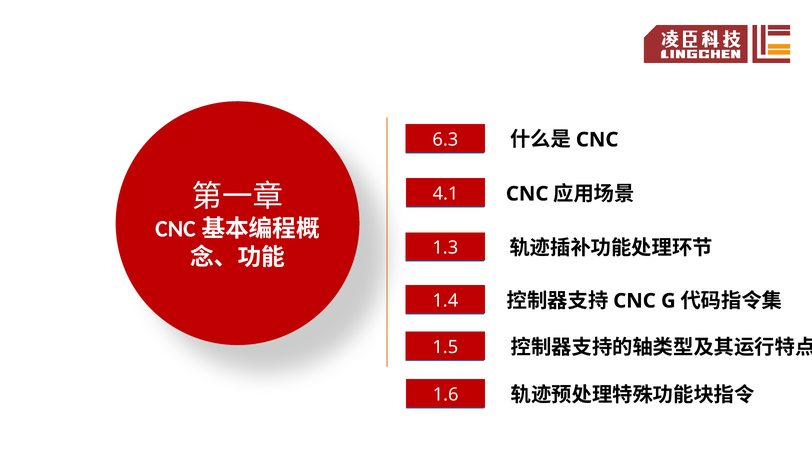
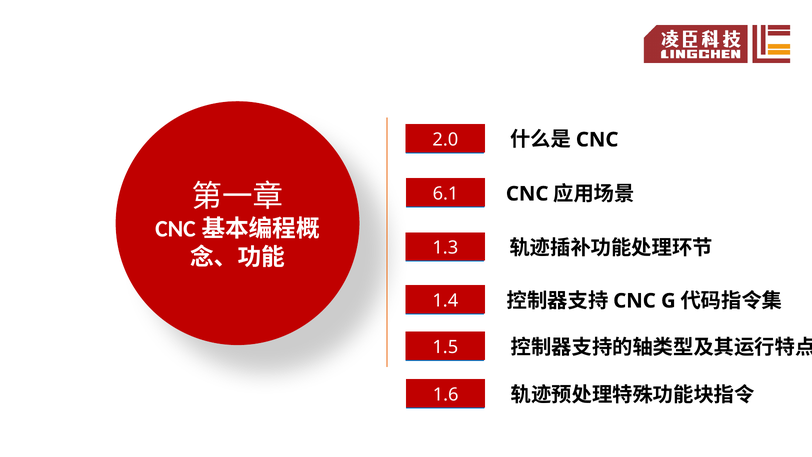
6.3: 6.3 -> 2.0 (445, 139)
4.1: 4.1 -> 6.1 (446, 194)
